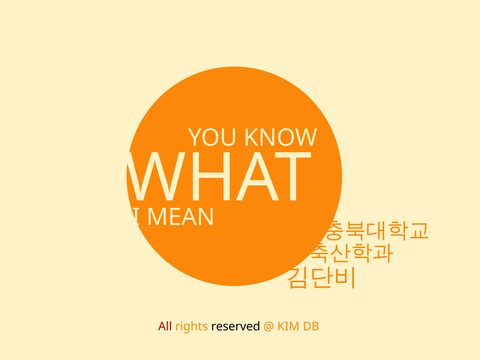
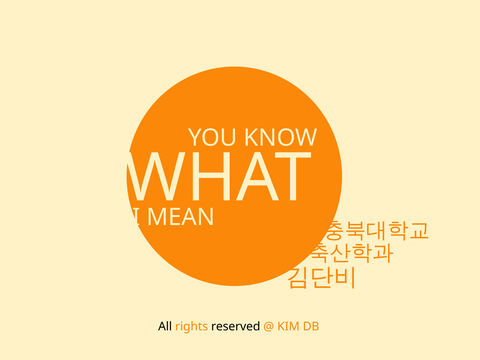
All colour: red -> black (165, 326)
